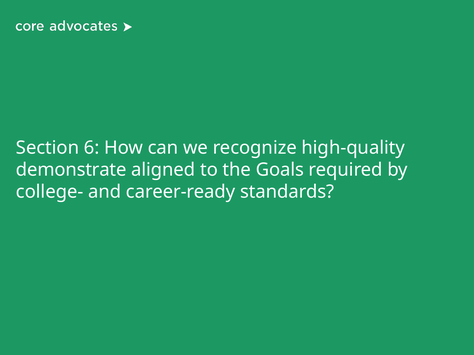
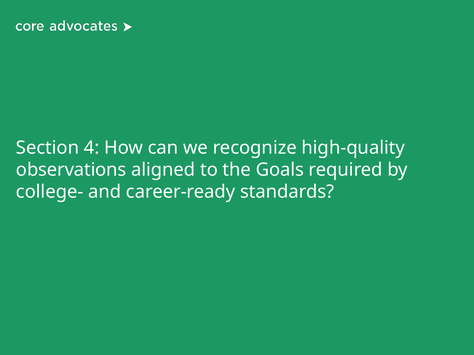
6: 6 -> 4 (92, 148)
demonstrate: demonstrate -> observations (71, 170)
